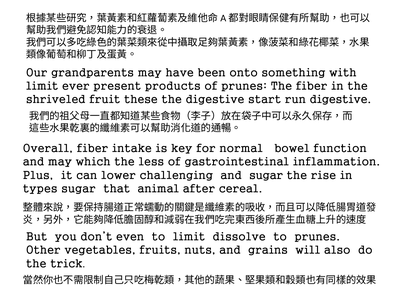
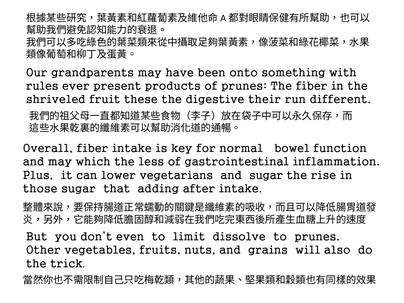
limit: limit -> rules (42, 86)
start: start -> their (265, 100)
run digestive: digestive -> different (340, 100)
challenging: challenging -> vegetarians (176, 175)
types: types -> those (40, 189)
animal: animal -> adding (158, 189)
after cereal: cereal -> intake (241, 189)
